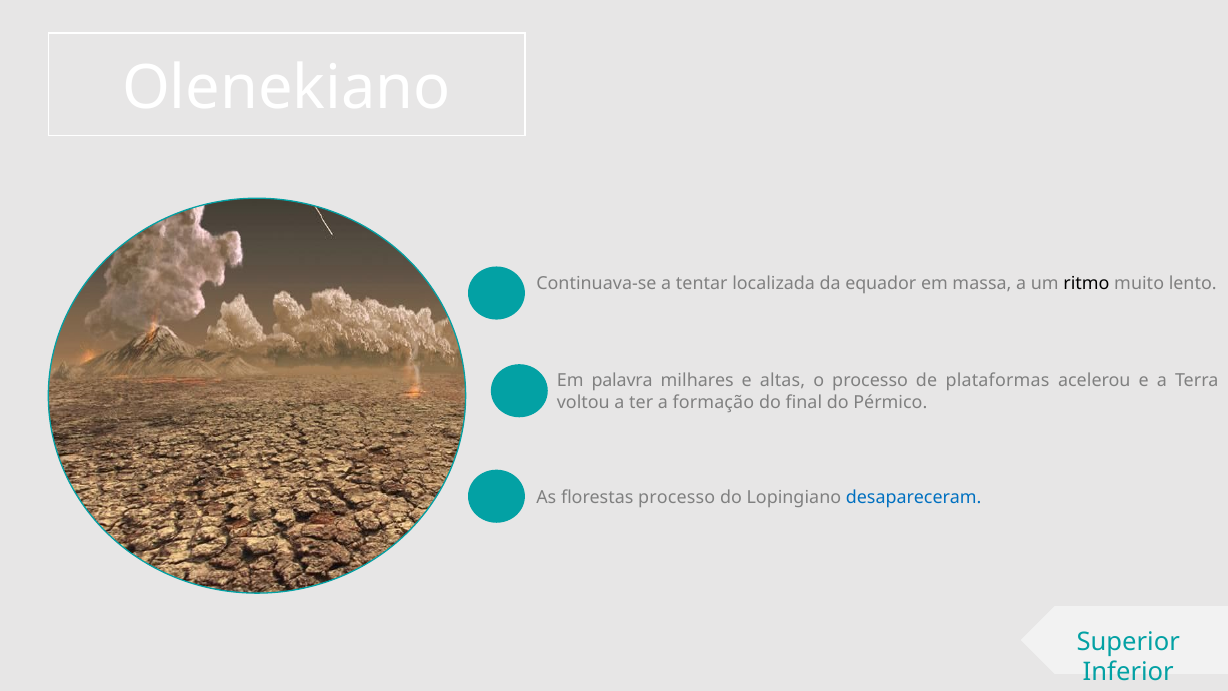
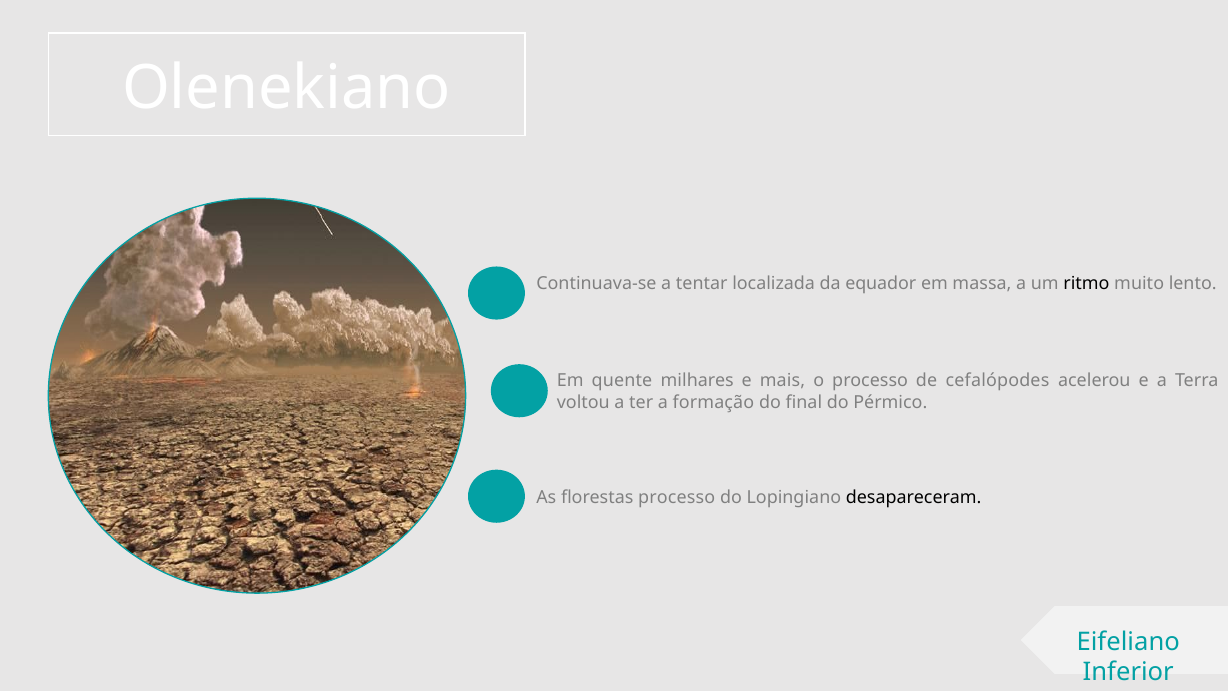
palavra: palavra -> quente (622, 381)
altas: altas -> mais (782, 381)
plataformas: plataformas -> cefalópodes (997, 381)
desapareceram colour: blue -> black (914, 497)
Superior: Superior -> Eifeliano (1128, 641)
